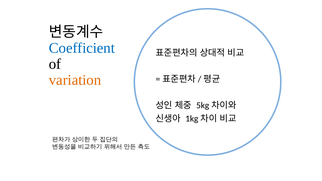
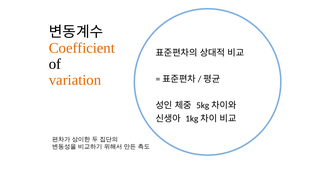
Coefficient colour: blue -> orange (82, 48)
